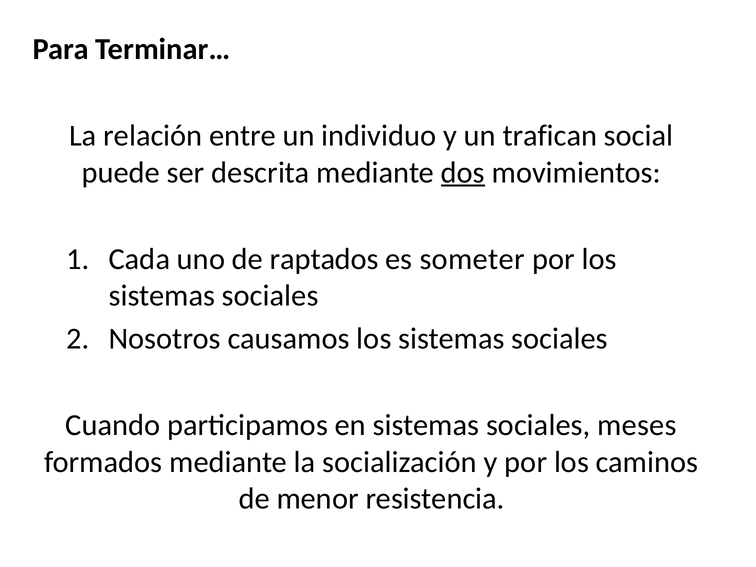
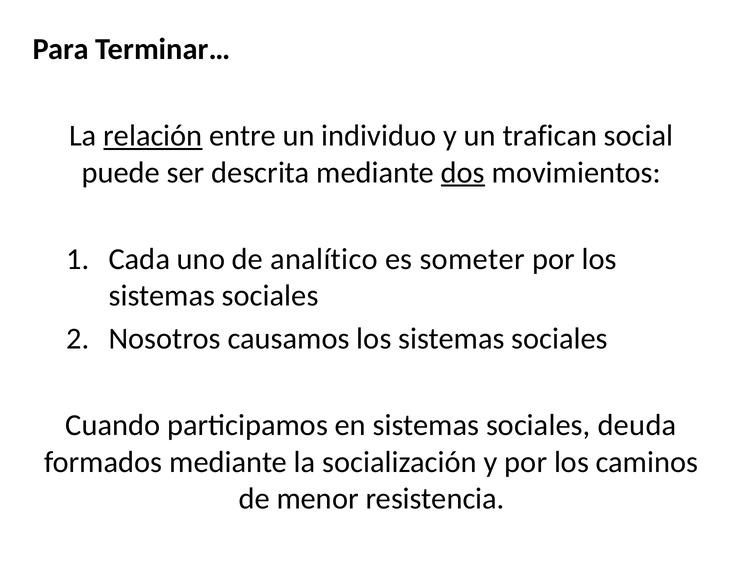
relación underline: none -> present (153, 136)
raptados: raptados -> analítico (324, 259)
meses: meses -> deuda (637, 425)
